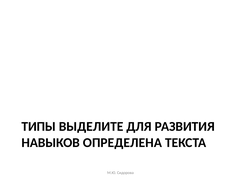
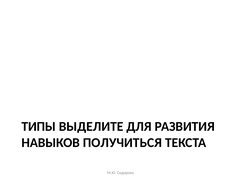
ОПРЕДЕЛЕНА: ОПРЕДЕЛЕНА -> ПОЛУЧИТЬСЯ (122, 142)
